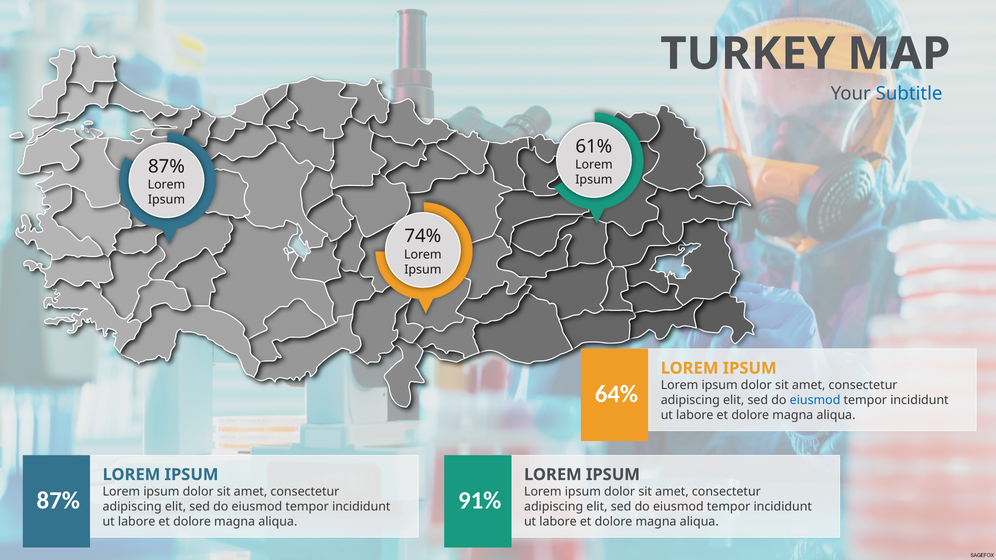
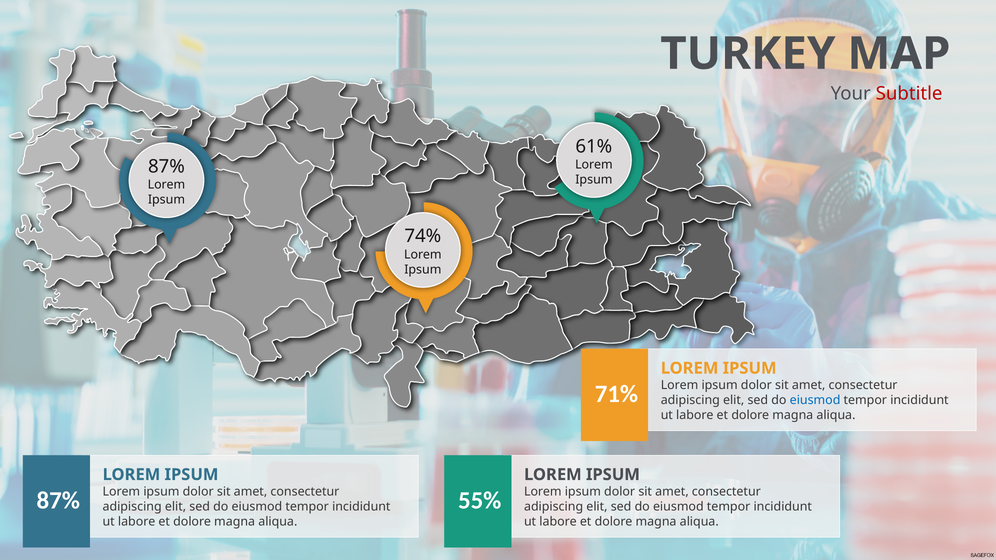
Subtitle colour: blue -> red (909, 94)
64%: 64% -> 71% (616, 394)
91%: 91% -> 55% (480, 501)
